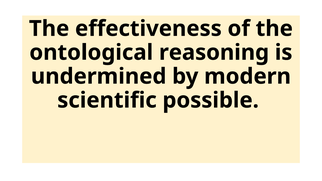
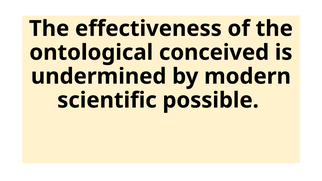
reasoning: reasoning -> conceived (214, 53)
